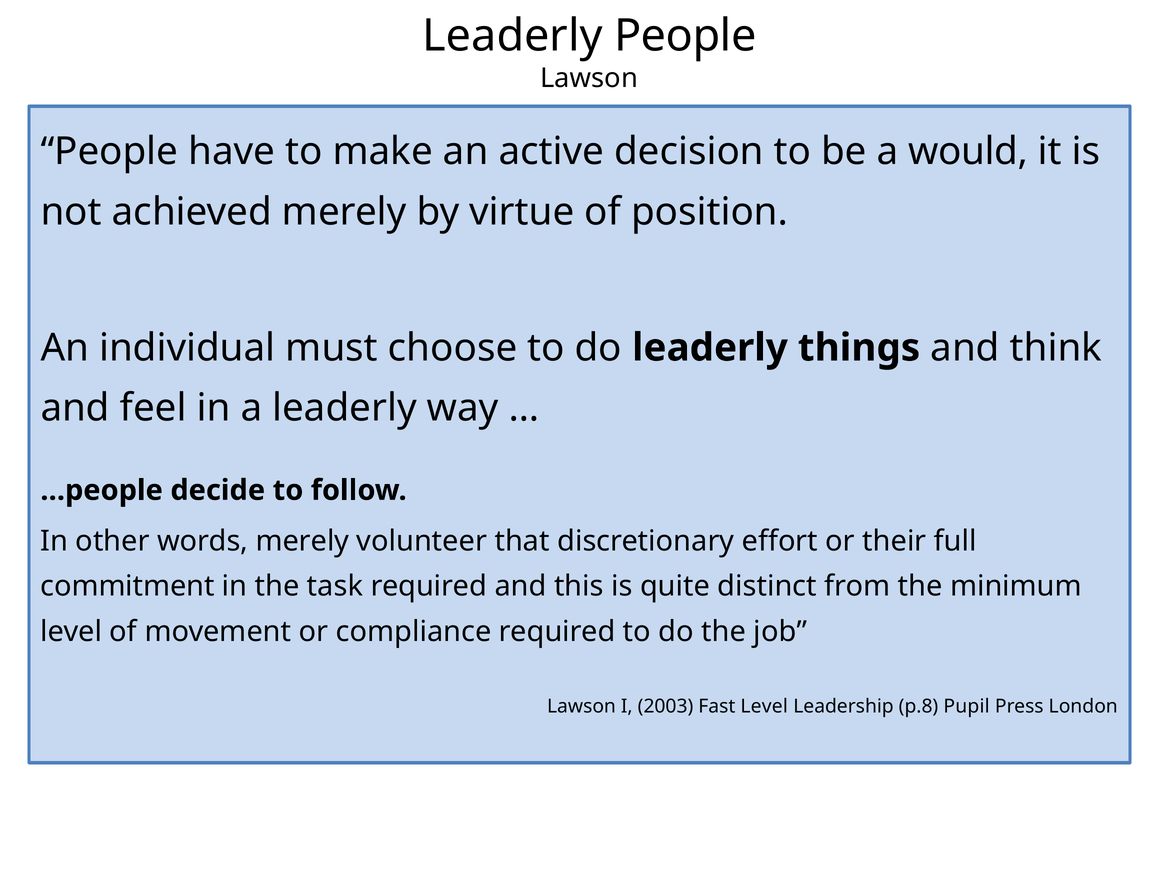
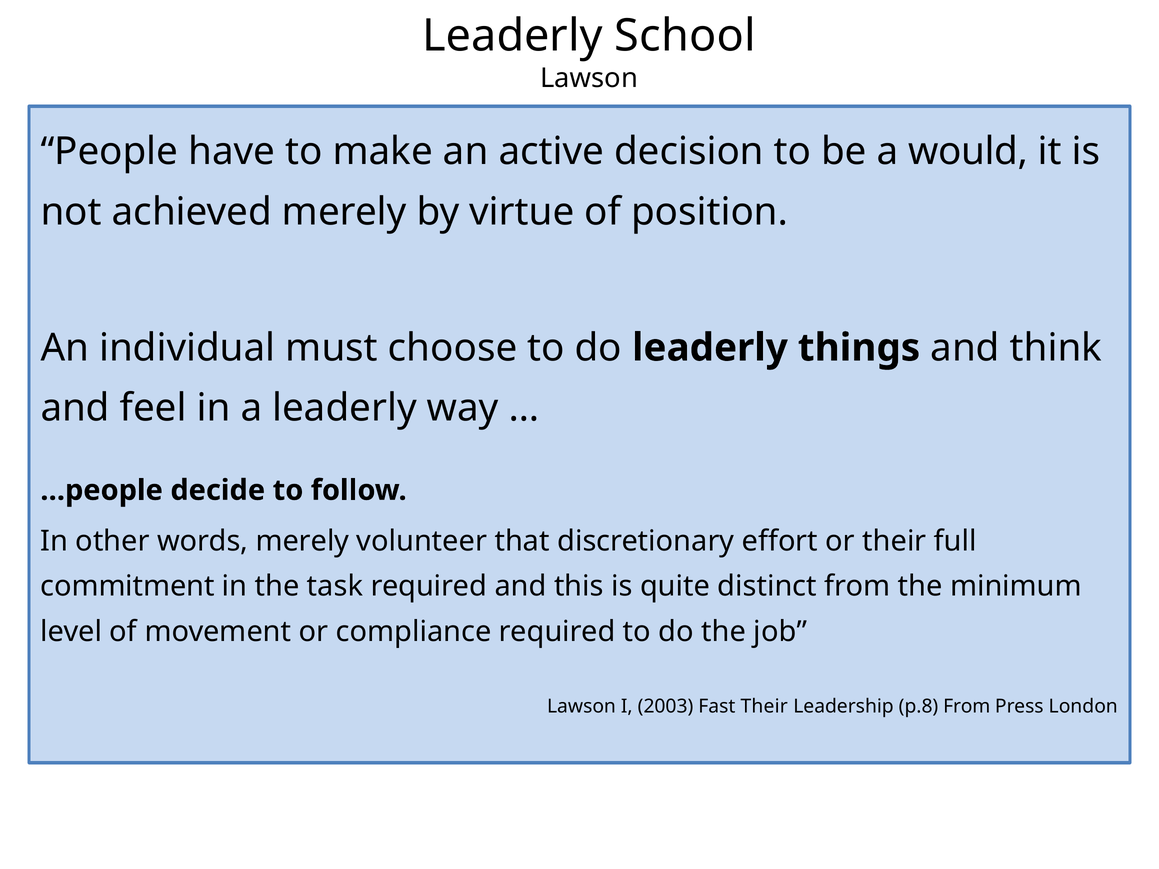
Leaderly People: People -> School (685, 36)
Fast Level: Level -> Their (764, 706)
p.8 Pupil: Pupil -> From (967, 706)
